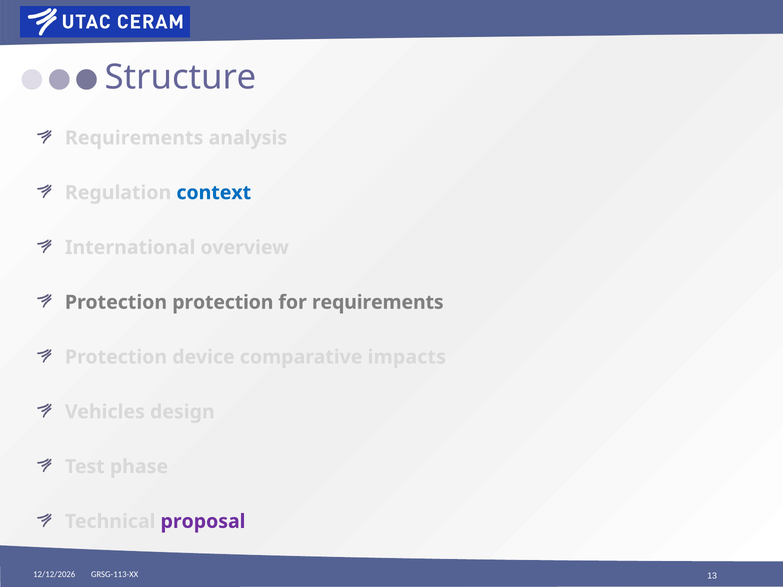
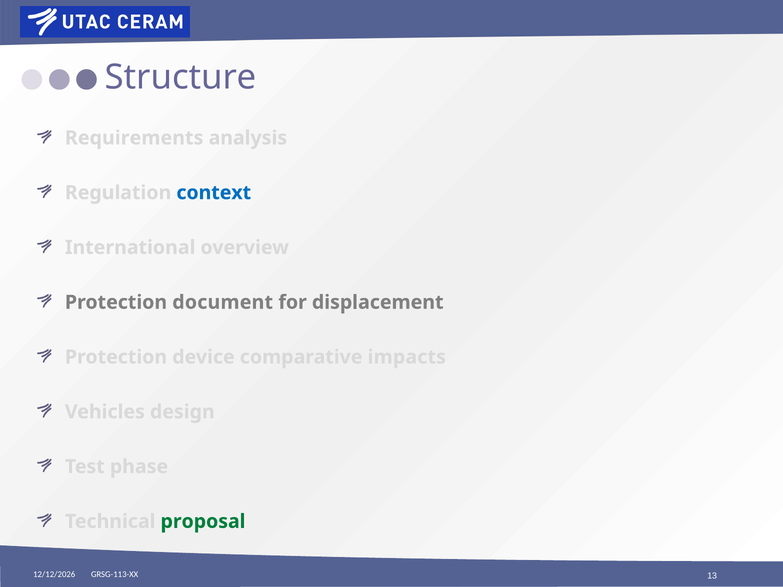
Protection protection: protection -> document (223, 302)
for requirements: requirements -> displacement (378, 302)
proposal colour: purple -> green (203, 522)
